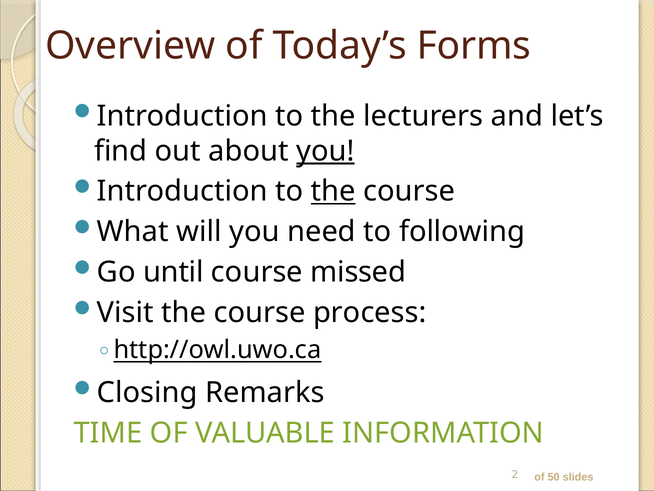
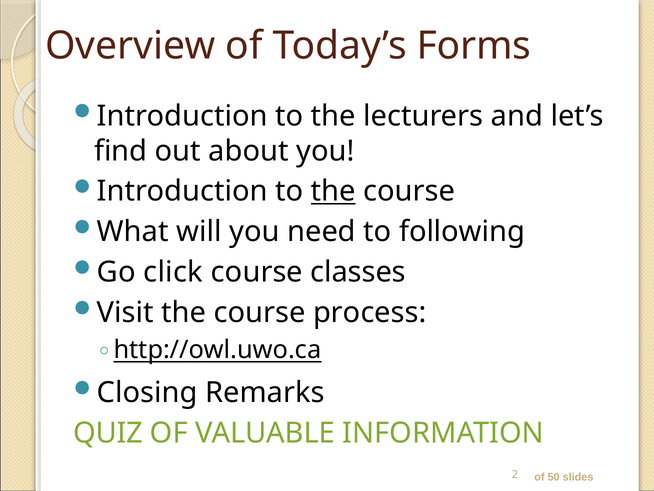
you underline: present -> none (325, 151)
until: until -> click (173, 272)
missed: missed -> classes (358, 272)
TIME: TIME -> QUIZ (108, 433)
